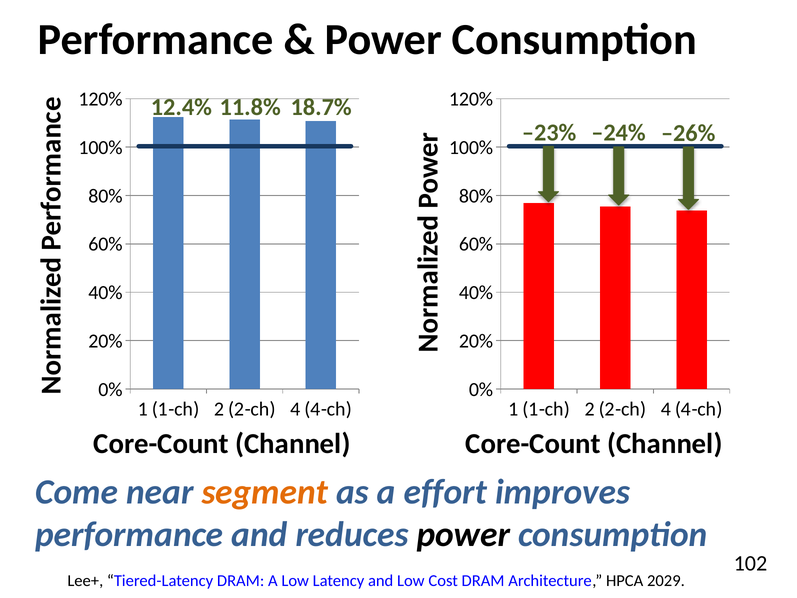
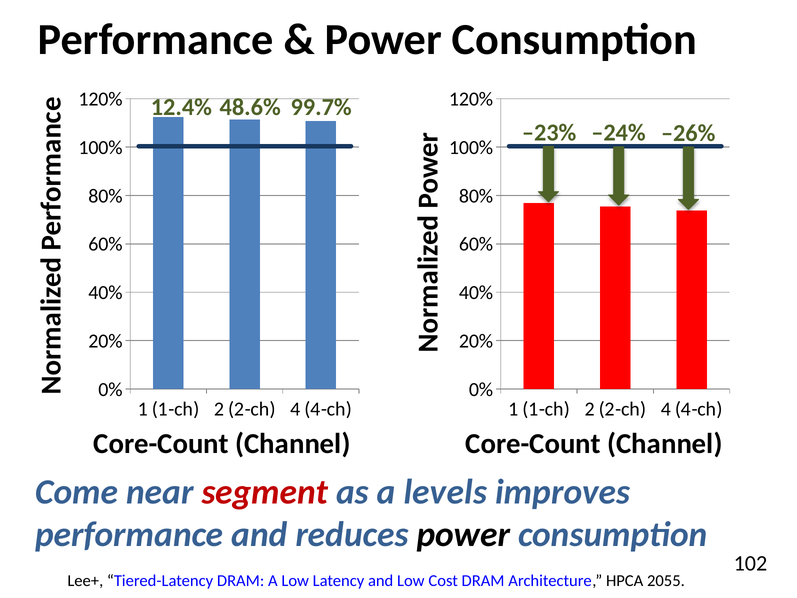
11.8%: 11.8% -> 48.6% (250, 107)
18.7%: 18.7% -> 99.7% (321, 107)
segment colour: orange -> red (265, 492)
effort: effort -> levels (445, 492)
2029: 2029 -> 2055 (666, 581)
